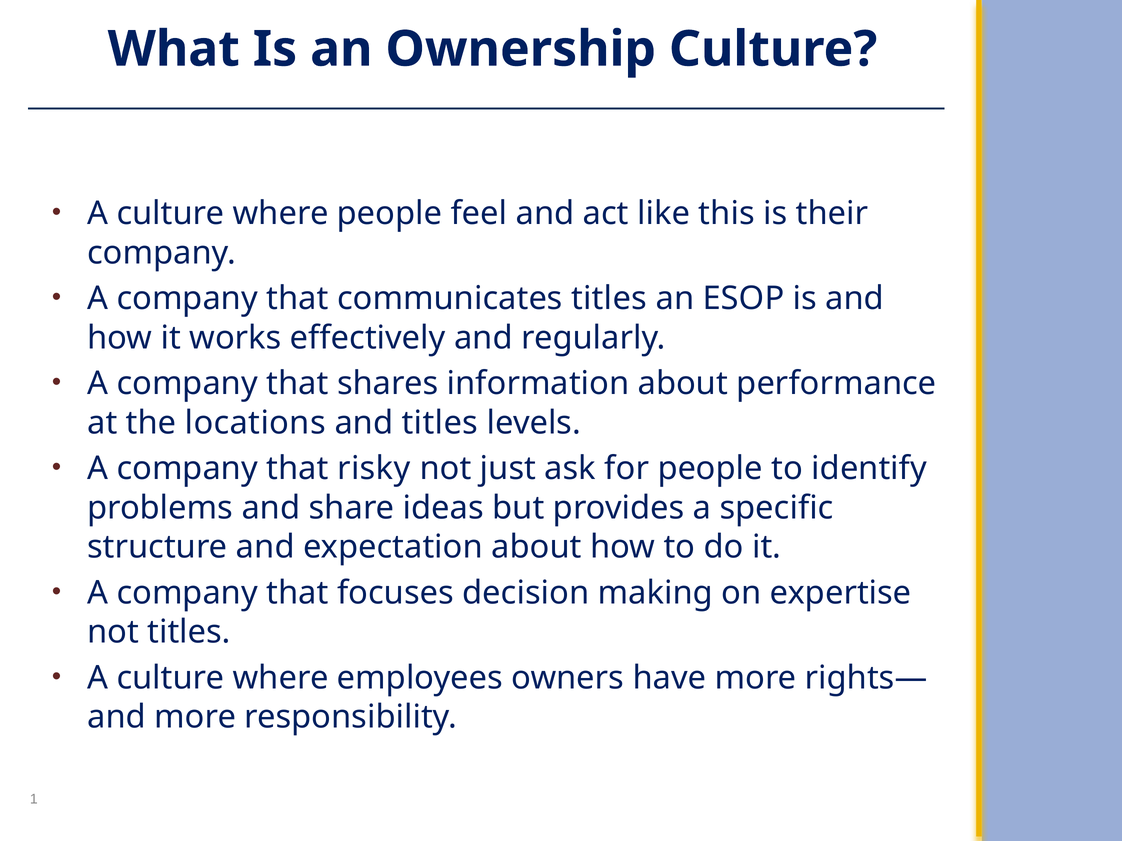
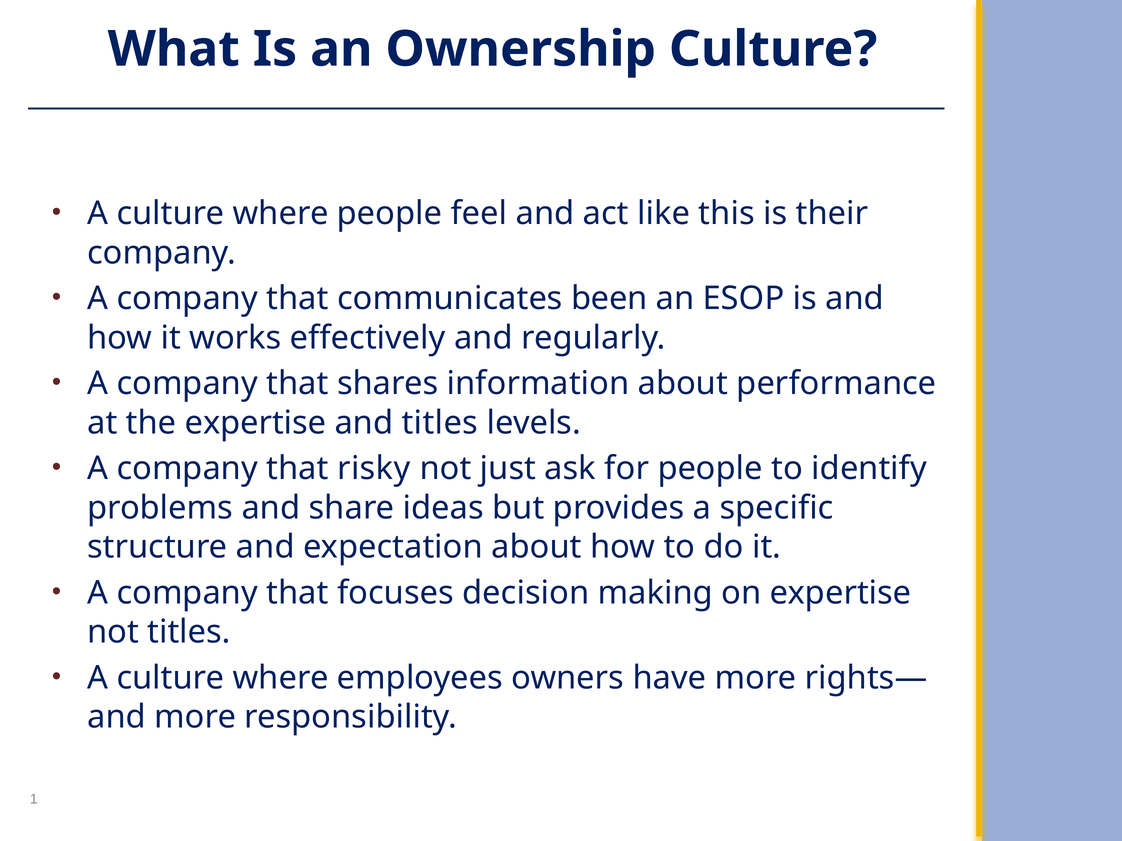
communicates titles: titles -> been (609, 299)
the locations: locations -> expertise (255, 423)
